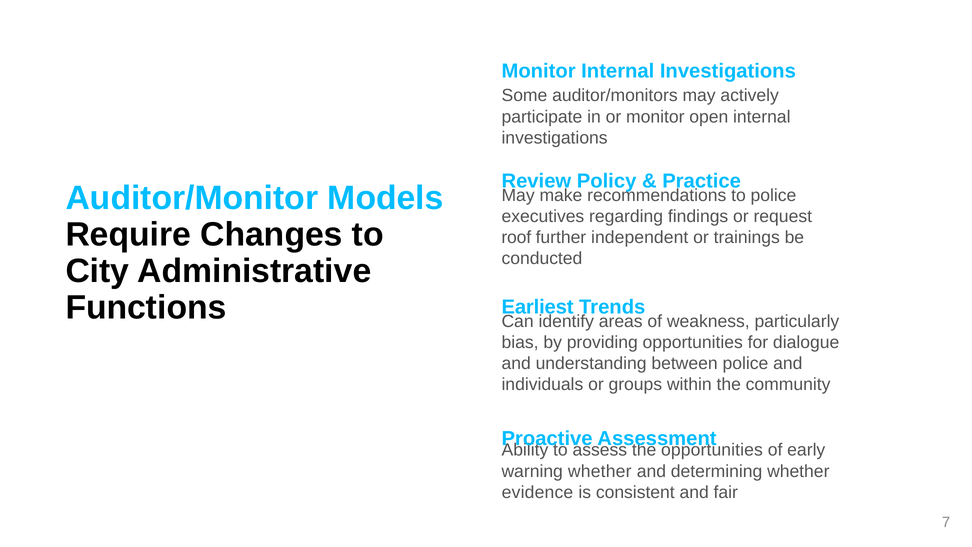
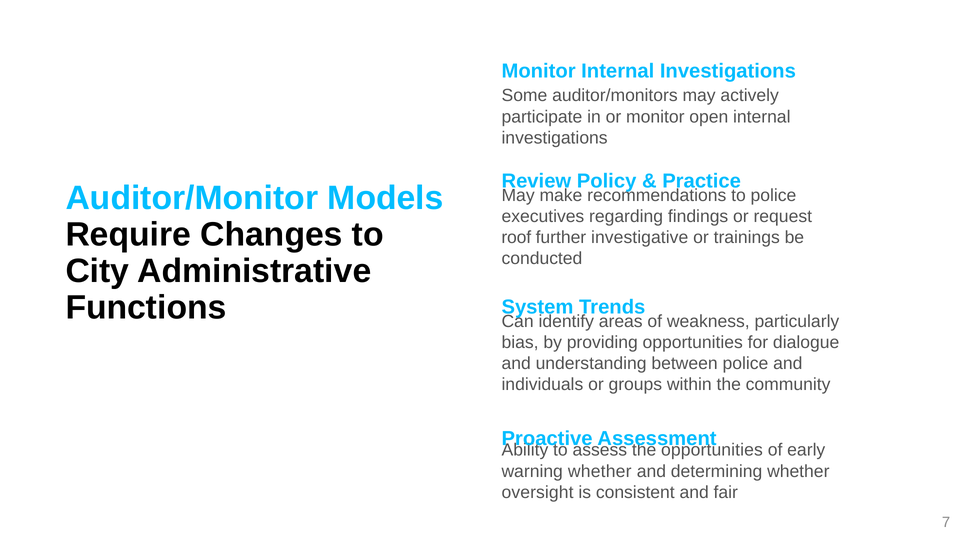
independent: independent -> investigative (640, 237)
Earliest: Earliest -> System (537, 307)
evidence: evidence -> oversight (538, 492)
